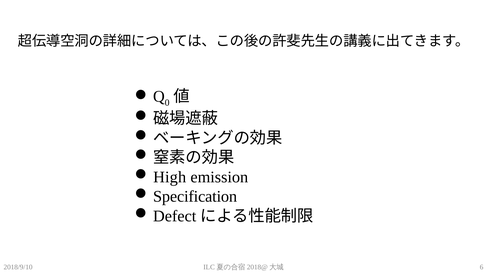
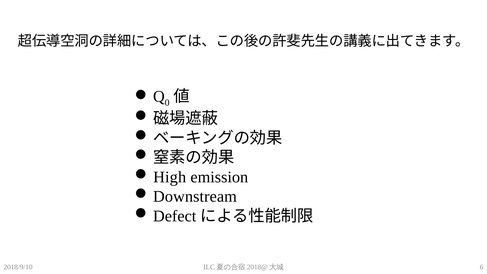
Specification: Specification -> Downstream (195, 196)
